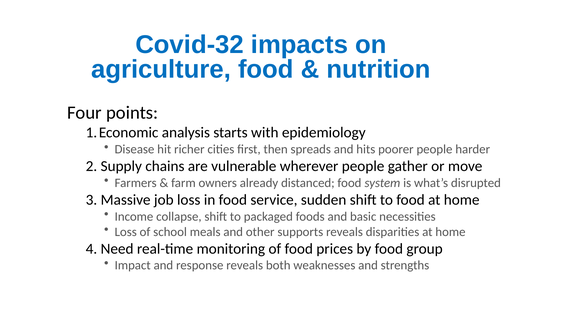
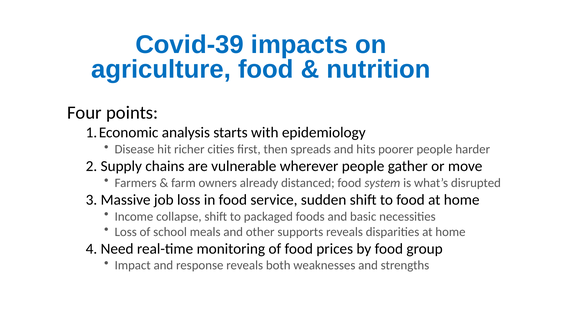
Covid-32: Covid-32 -> Covid-39 (190, 45)
